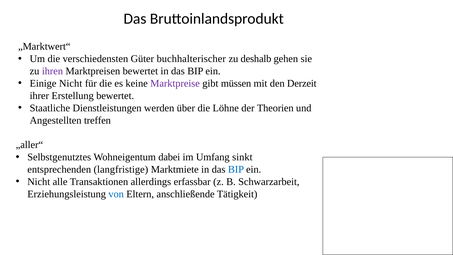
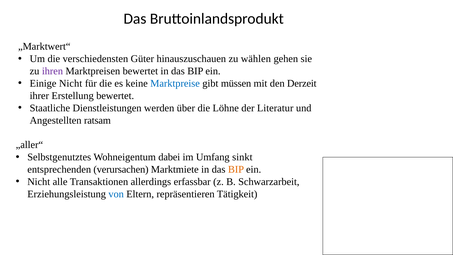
buchhalterischer: buchhalterischer -> hinauszuschauen (191, 59)
deshalb: deshalb -> wählen (256, 59)
Marktpreise colour: purple -> blue (175, 83)
Theorien: Theorien -> Literatur (275, 108)
treffen: treffen -> ratsam (97, 120)
langfristige: langfristige -> verursachen (121, 169)
BIP colour: blue -> orange (236, 169)
anschließende: anschließende -> repräsentieren (186, 194)
